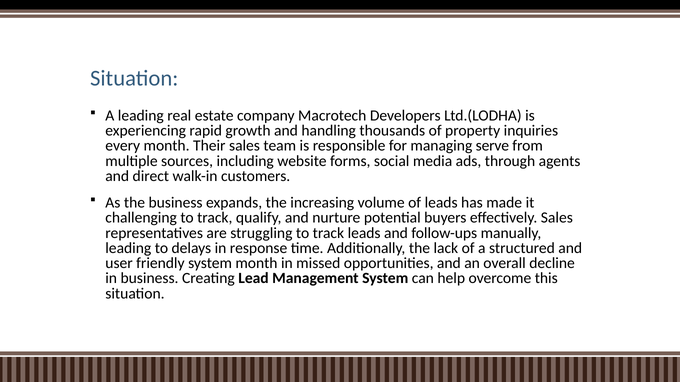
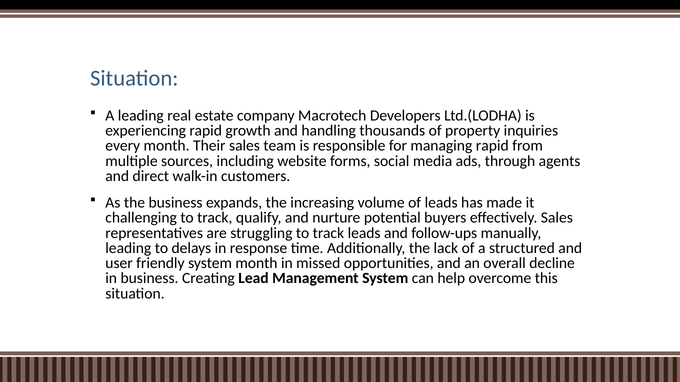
managing serve: serve -> rapid (492, 146)
